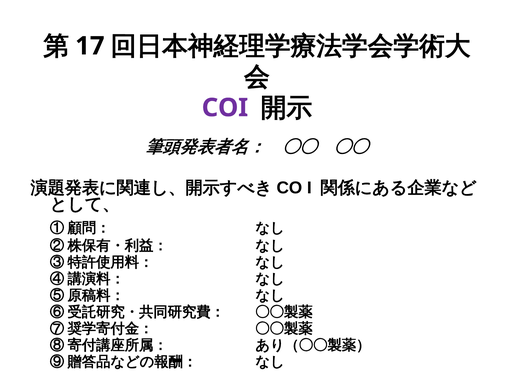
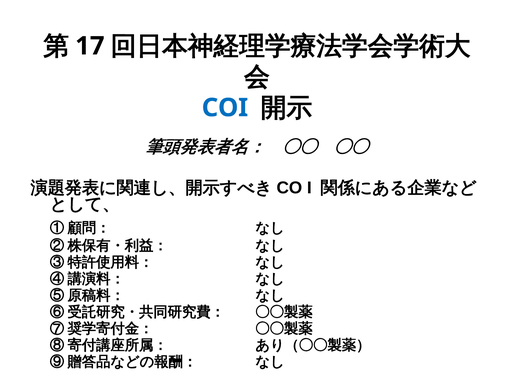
COI colour: purple -> blue (225, 108)
